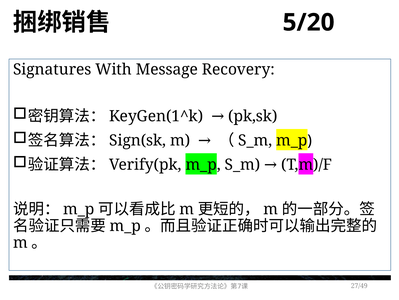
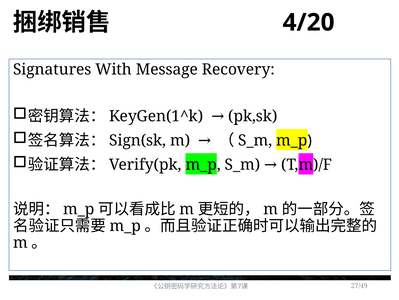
5/20: 5/20 -> 4/20 (309, 22)
